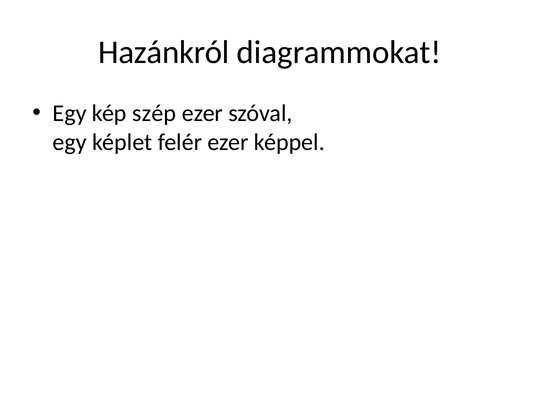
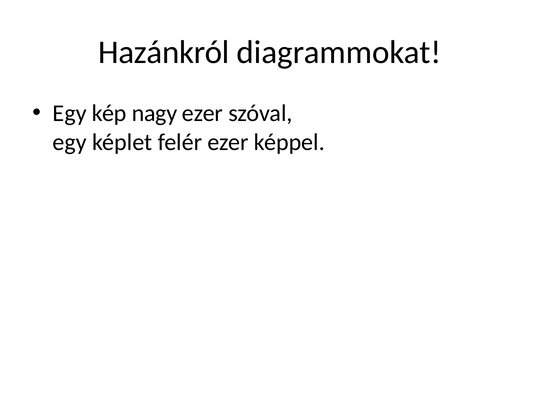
szép: szép -> nagy (154, 113)
